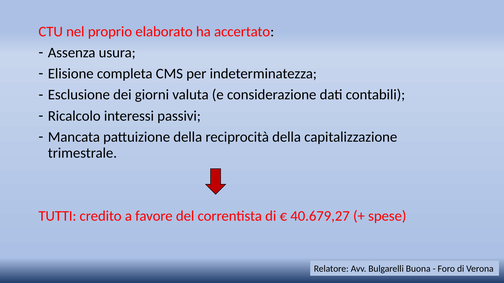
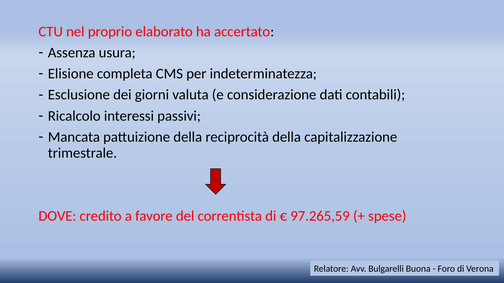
TUTTI: TUTTI -> DOVE (57, 216)
40.679,27: 40.679,27 -> 97.265,59 (320, 216)
